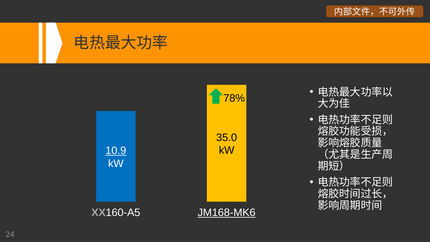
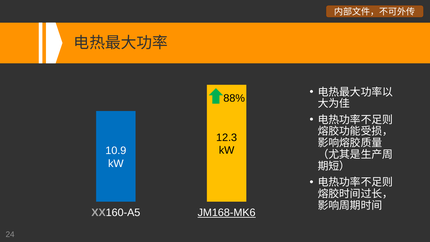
78%: 78% -> 88% (234, 98)
35.0: 35.0 -> 12.3 (227, 137)
10.9 underline: present -> none (116, 151)
